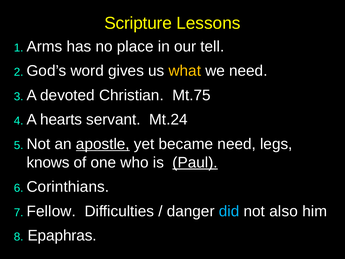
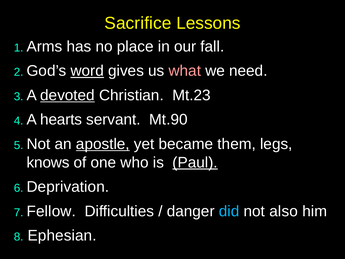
Scripture: Scripture -> Sacrifice (138, 23)
tell: tell -> fall (212, 46)
word underline: none -> present (87, 71)
what colour: yellow -> pink (185, 71)
devoted underline: none -> present (67, 95)
Mt.75: Mt.75 -> Mt.23 (191, 95)
Mt.24: Mt.24 -> Mt.90 (168, 120)
became need: need -> them (237, 144)
Corinthians: Corinthians -> Deprivation (68, 187)
Epaphras: Epaphras -> Ephesian (62, 235)
